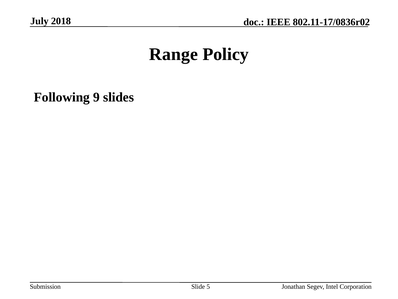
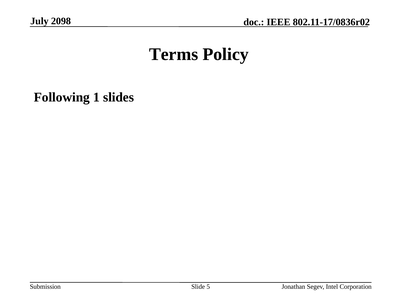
2018: 2018 -> 2098 (61, 21)
Range: Range -> Terms (174, 54)
9: 9 -> 1 (96, 97)
